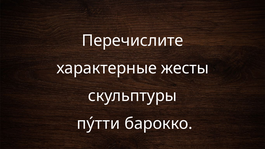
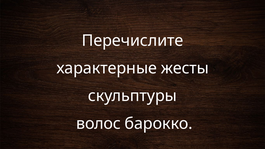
пýтти: пýтти -> волос (98, 124)
